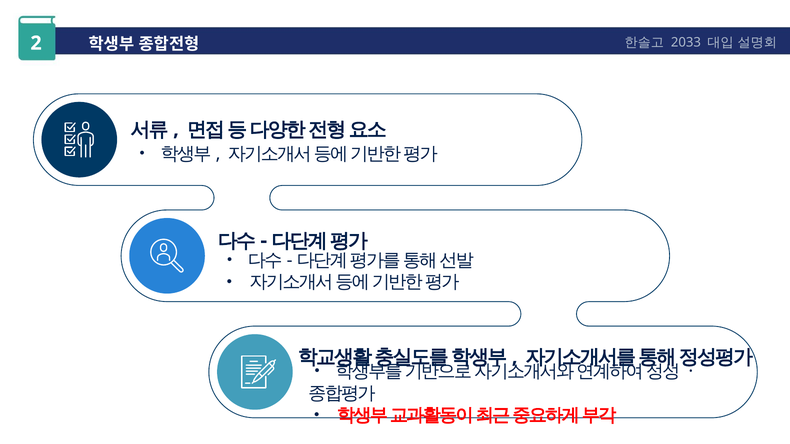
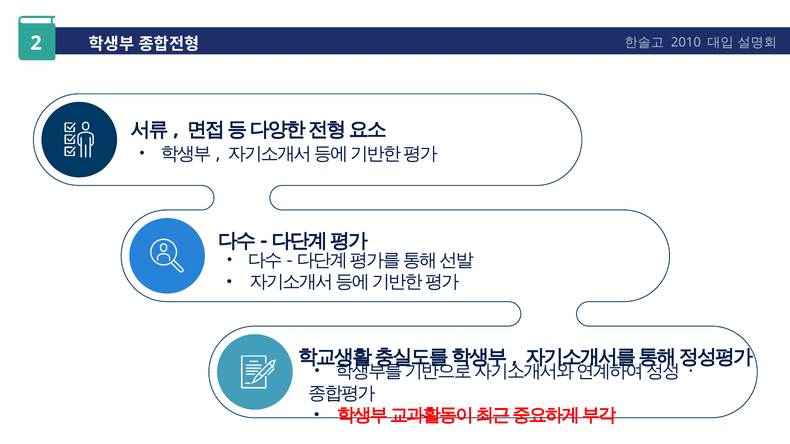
2033: 2033 -> 2010 (686, 42)
